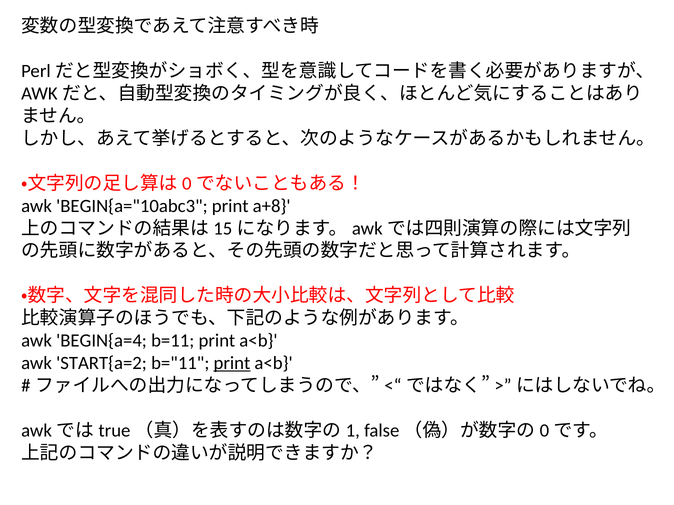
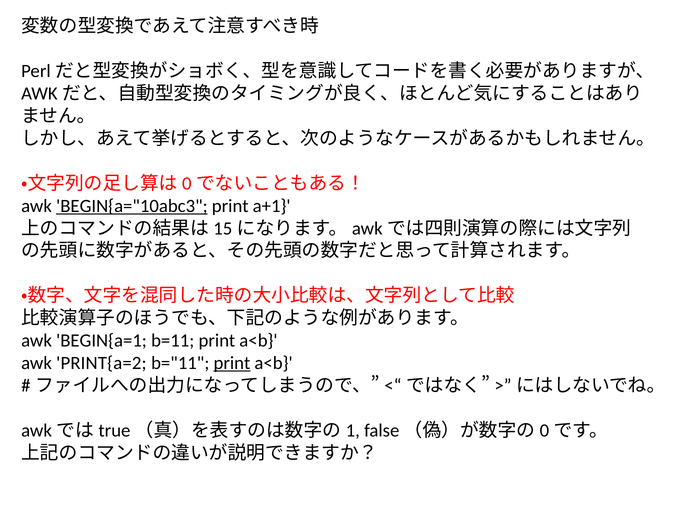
BEGIN{a="10abc3 underline: none -> present (132, 206)
a+8: a+8 -> a+1 (272, 206)
BEGIN{a=4: BEGIN{a=4 -> BEGIN{a=1 (102, 341)
START{a=2: START{a=2 -> PRINT{a=2 (101, 363)
